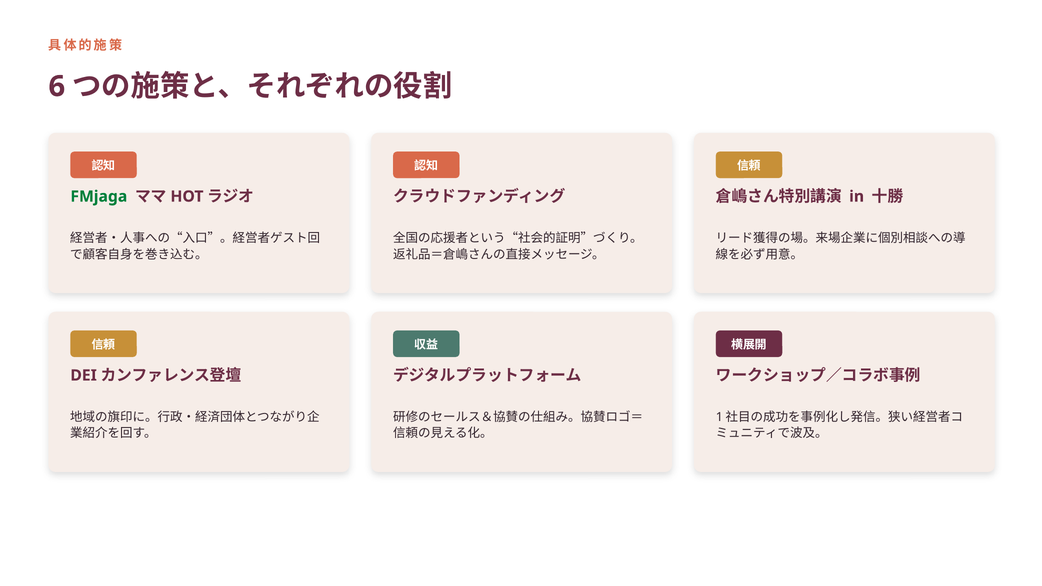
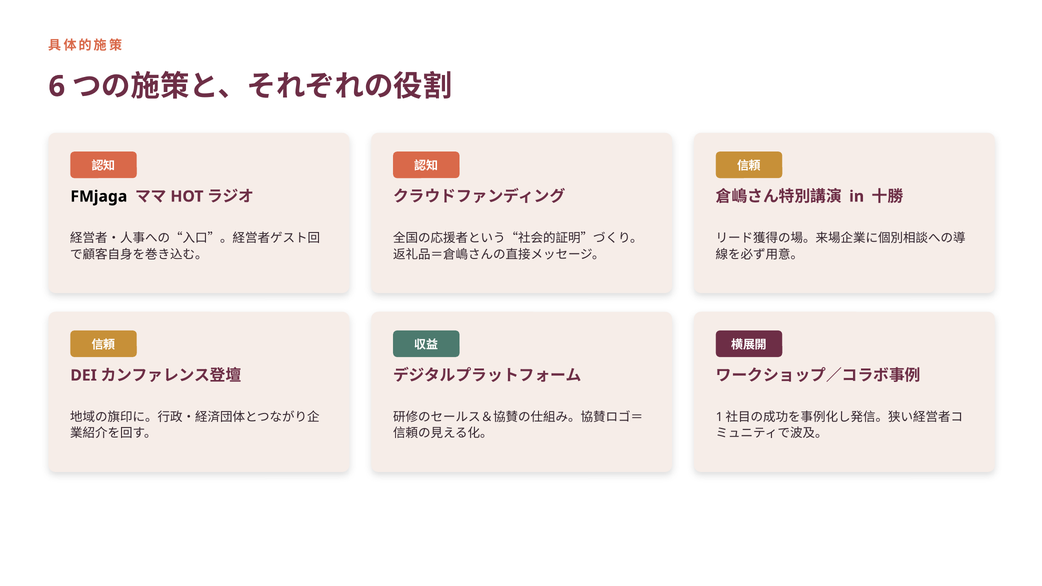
FMjaga colour: green -> black (99, 197)
